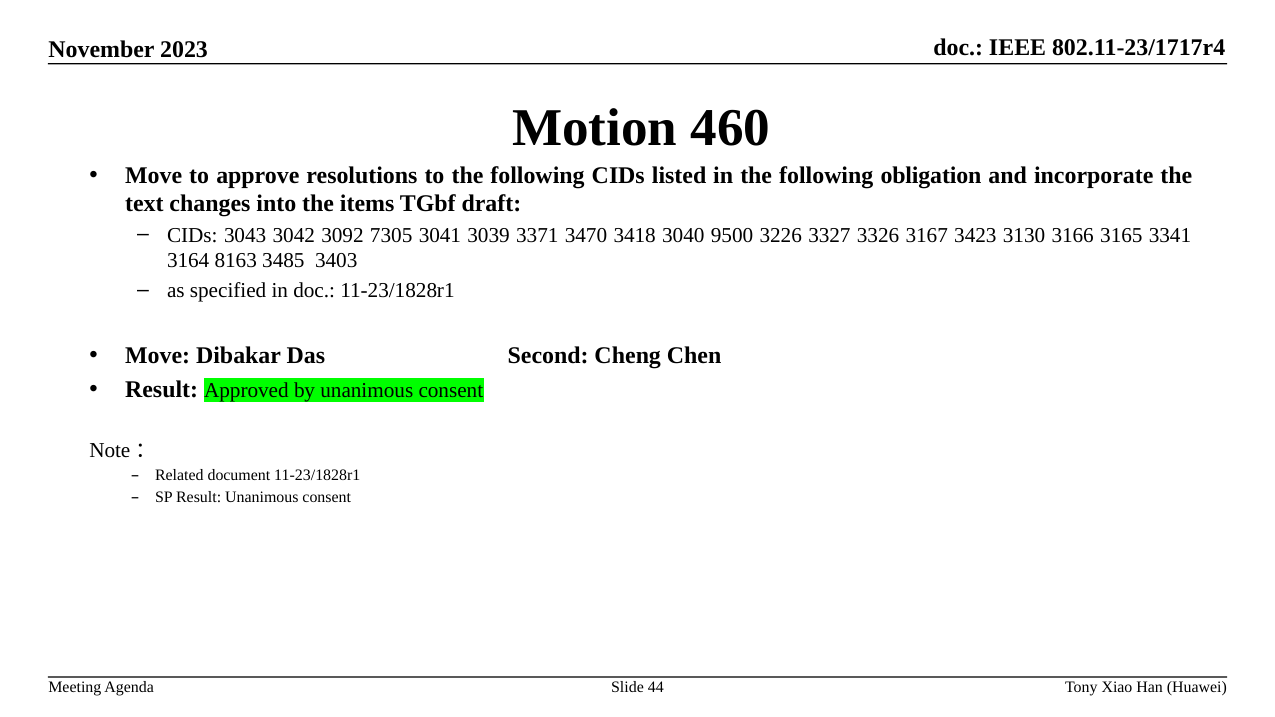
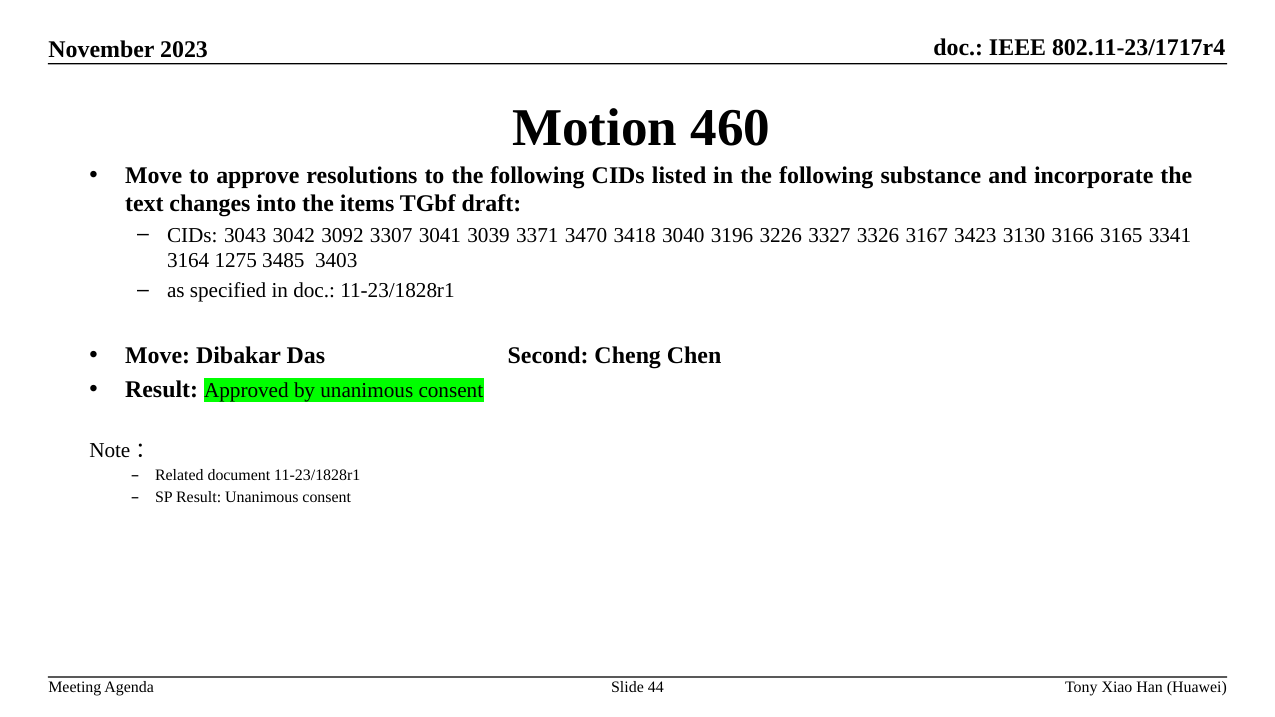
obligation: obligation -> substance (931, 175)
7305: 7305 -> 3307 (391, 235)
9500: 9500 -> 3196 (732, 235)
8163: 8163 -> 1275 (236, 261)
